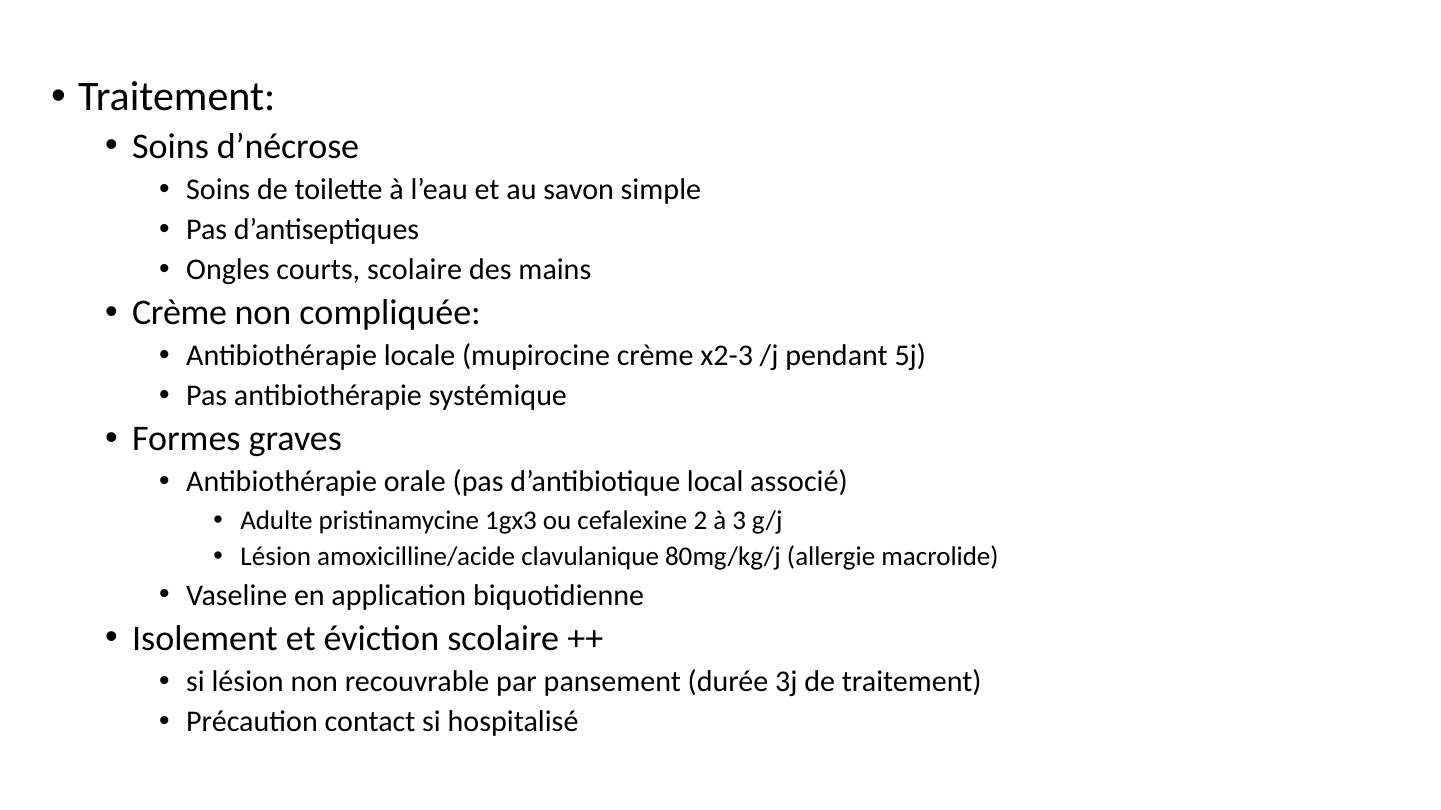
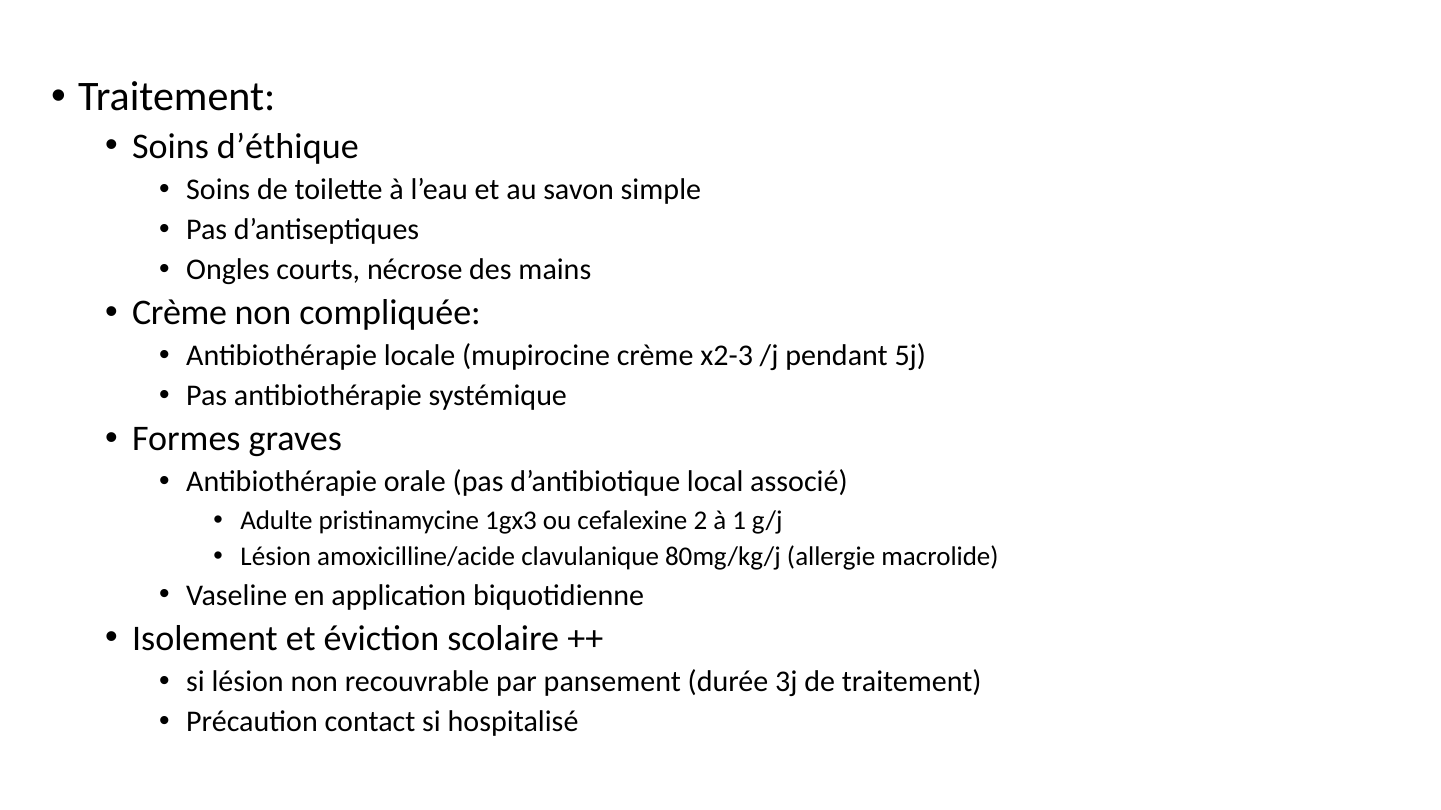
d’nécrose: d’nécrose -> d’éthique (288, 147)
courts scolaire: scolaire -> nécrose (415, 270)
3: 3 -> 1 (739, 521)
